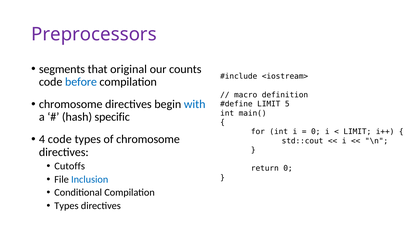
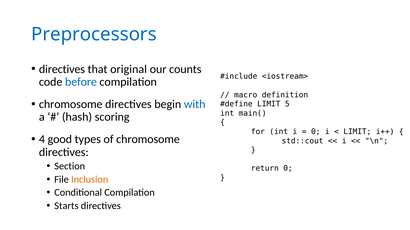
Preprocessors colour: purple -> blue (94, 34)
segments: segments -> directives (62, 69)
specific: specific -> scoring (112, 117)
4 code: code -> good (60, 140)
Cutoffs: Cutoffs -> Section (70, 167)
Inclusion colour: blue -> orange (90, 180)
Types: Types -> Starts (66, 206)
